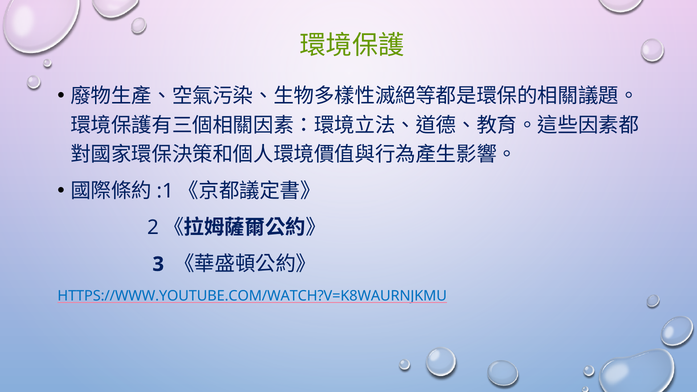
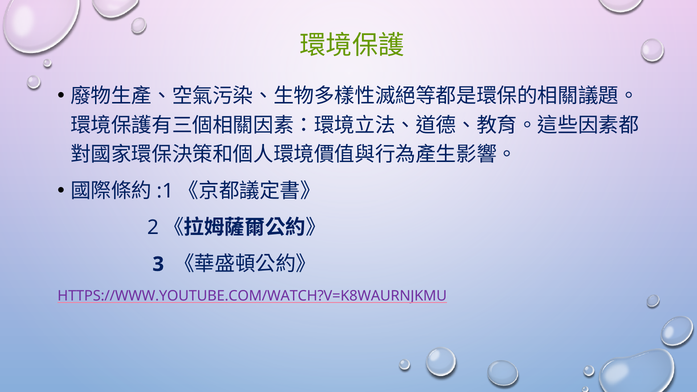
HTTPS://WWW.YOUTUBE.COM/WATCH?V=K8WAURNJKMU colour: blue -> purple (252, 296)
